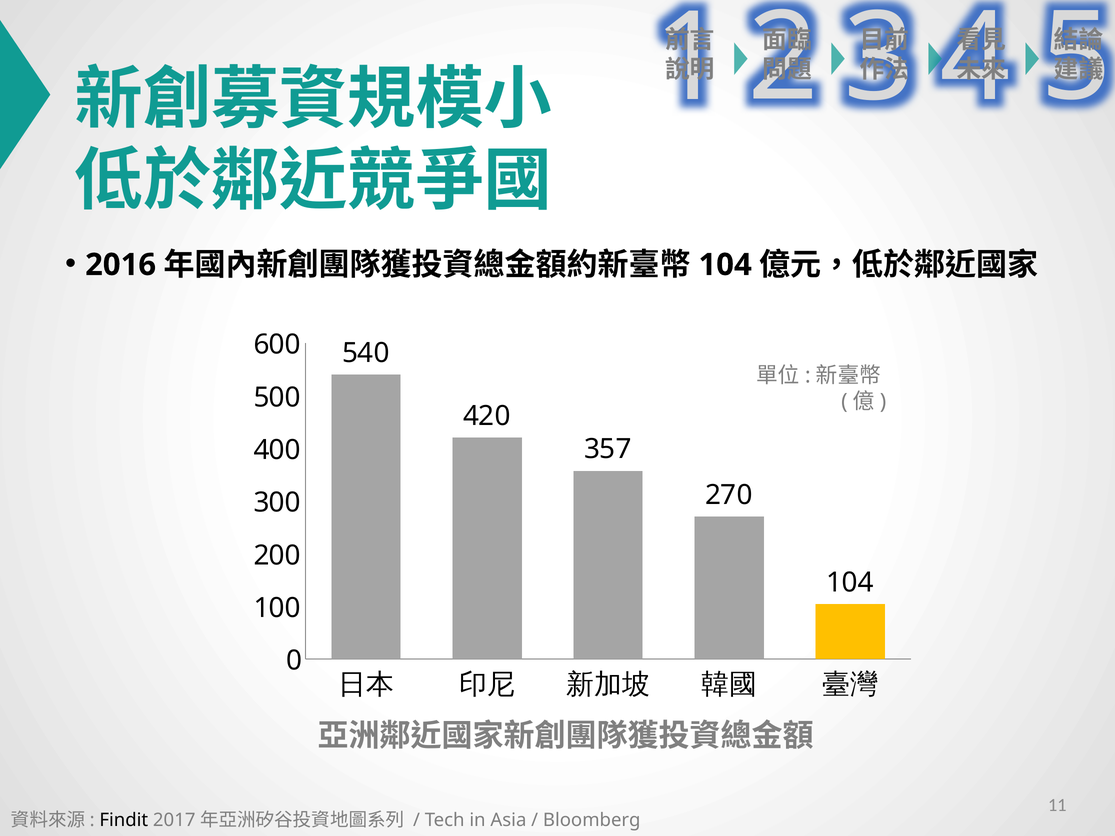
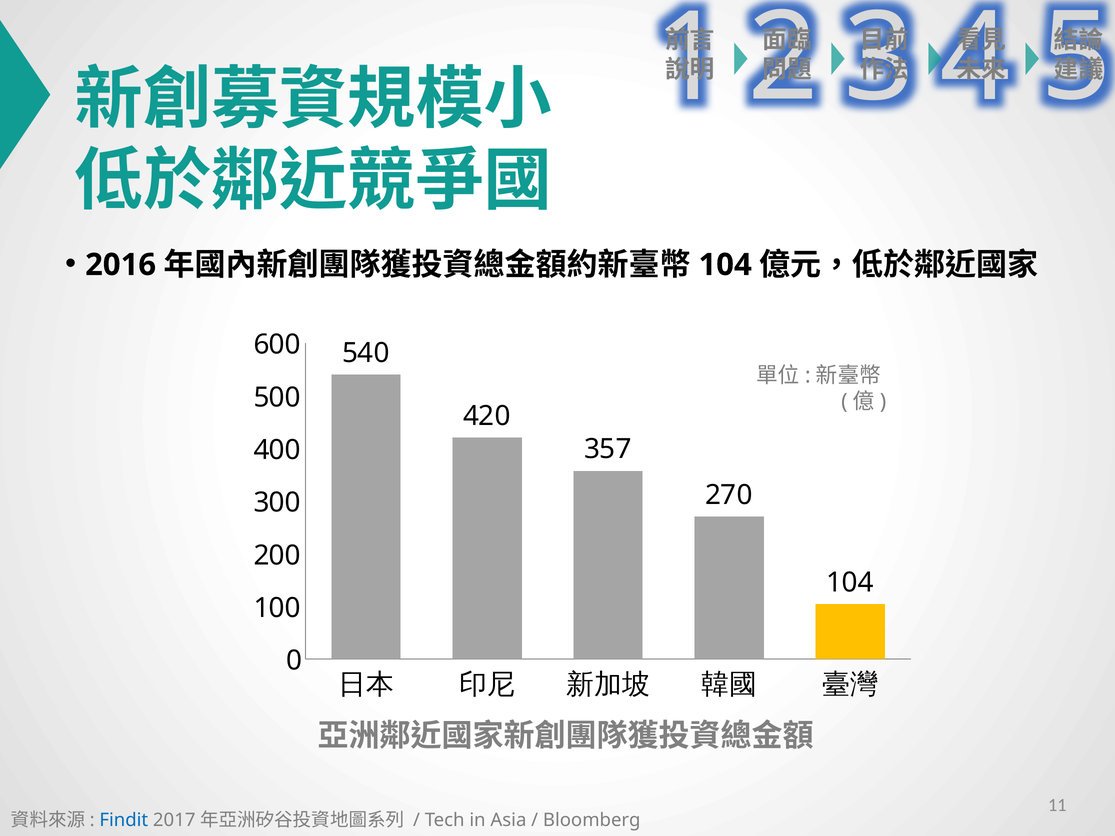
Findit colour: black -> blue (124, 820)
